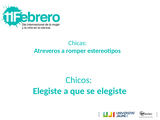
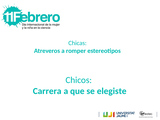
Elegiste: Elegiste -> Carrera (47, 91)
